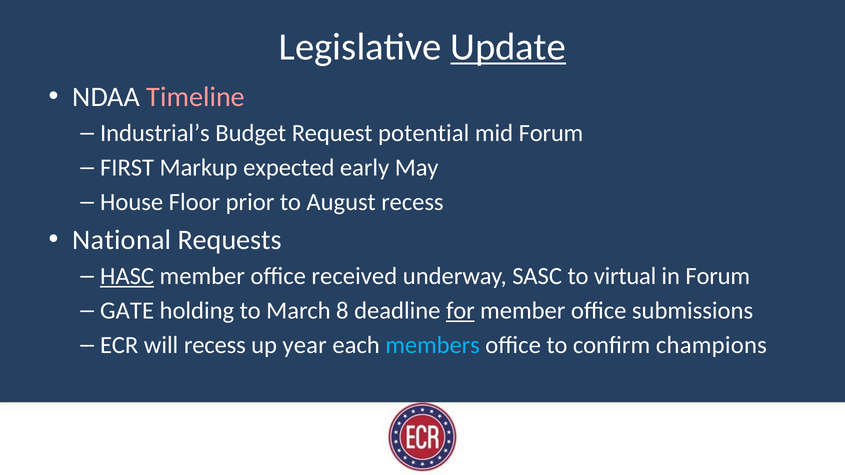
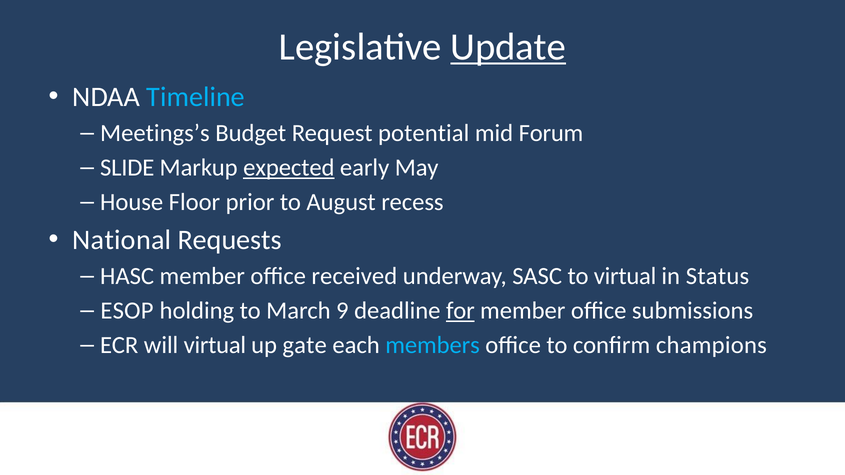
Timeline colour: pink -> light blue (196, 97)
Industrial’s: Industrial’s -> Meetings’s (155, 133)
FIRST: FIRST -> SLIDE (127, 168)
expected underline: none -> present (289, 168)
HASC underline: present -> none (127, 276)
in Forum: Forum -> Status (718, 276)
GATE: GATE -> ESOP (127, 311)
8: 8 -> 9 (342, 311)
will recess: recess -> virtual (215, 346)
year: year -> gate (305, 346)
